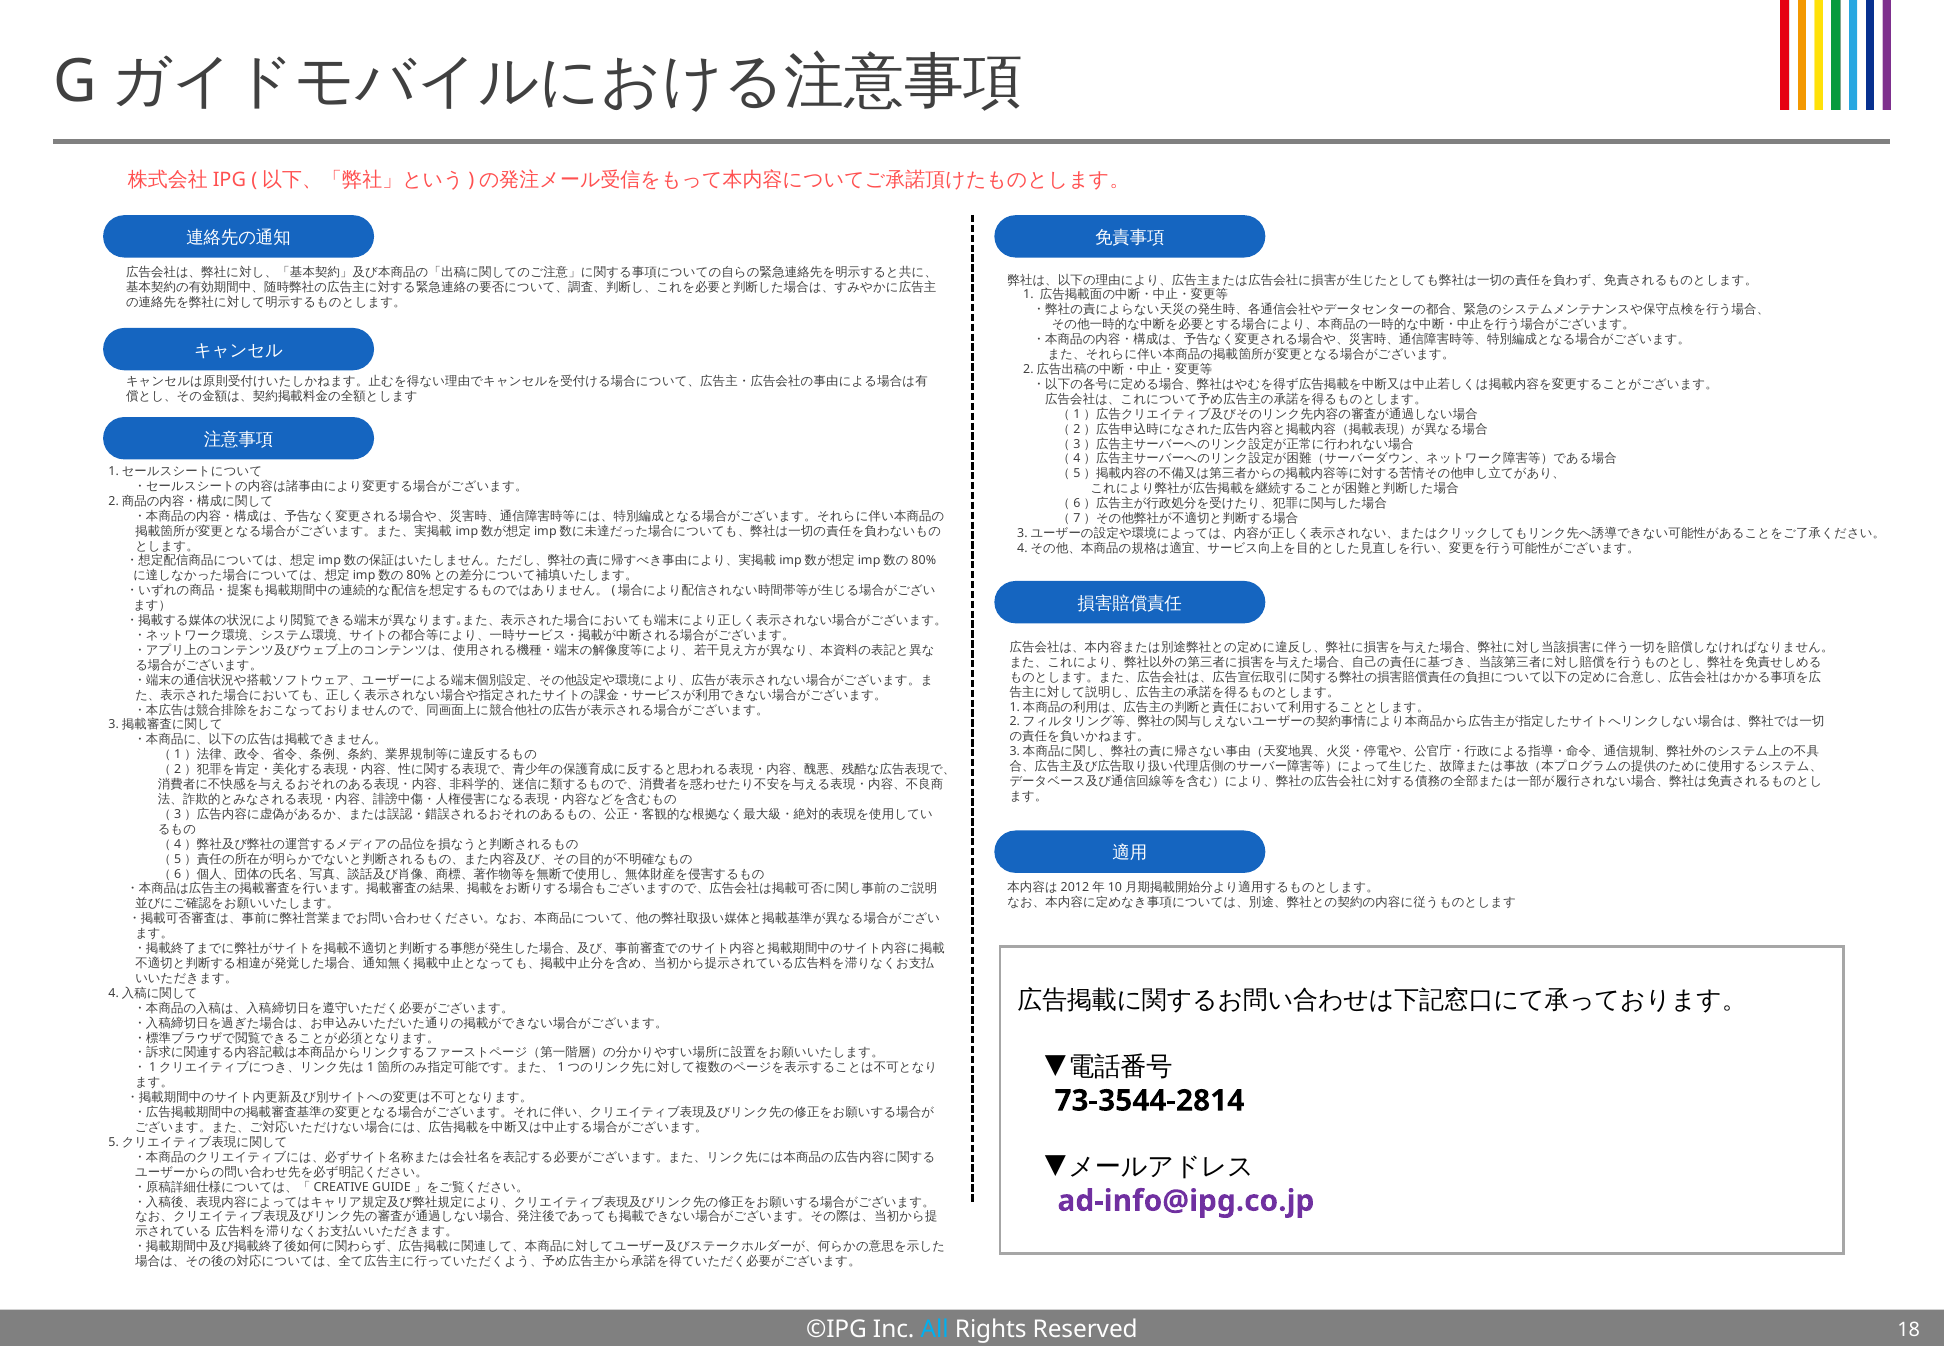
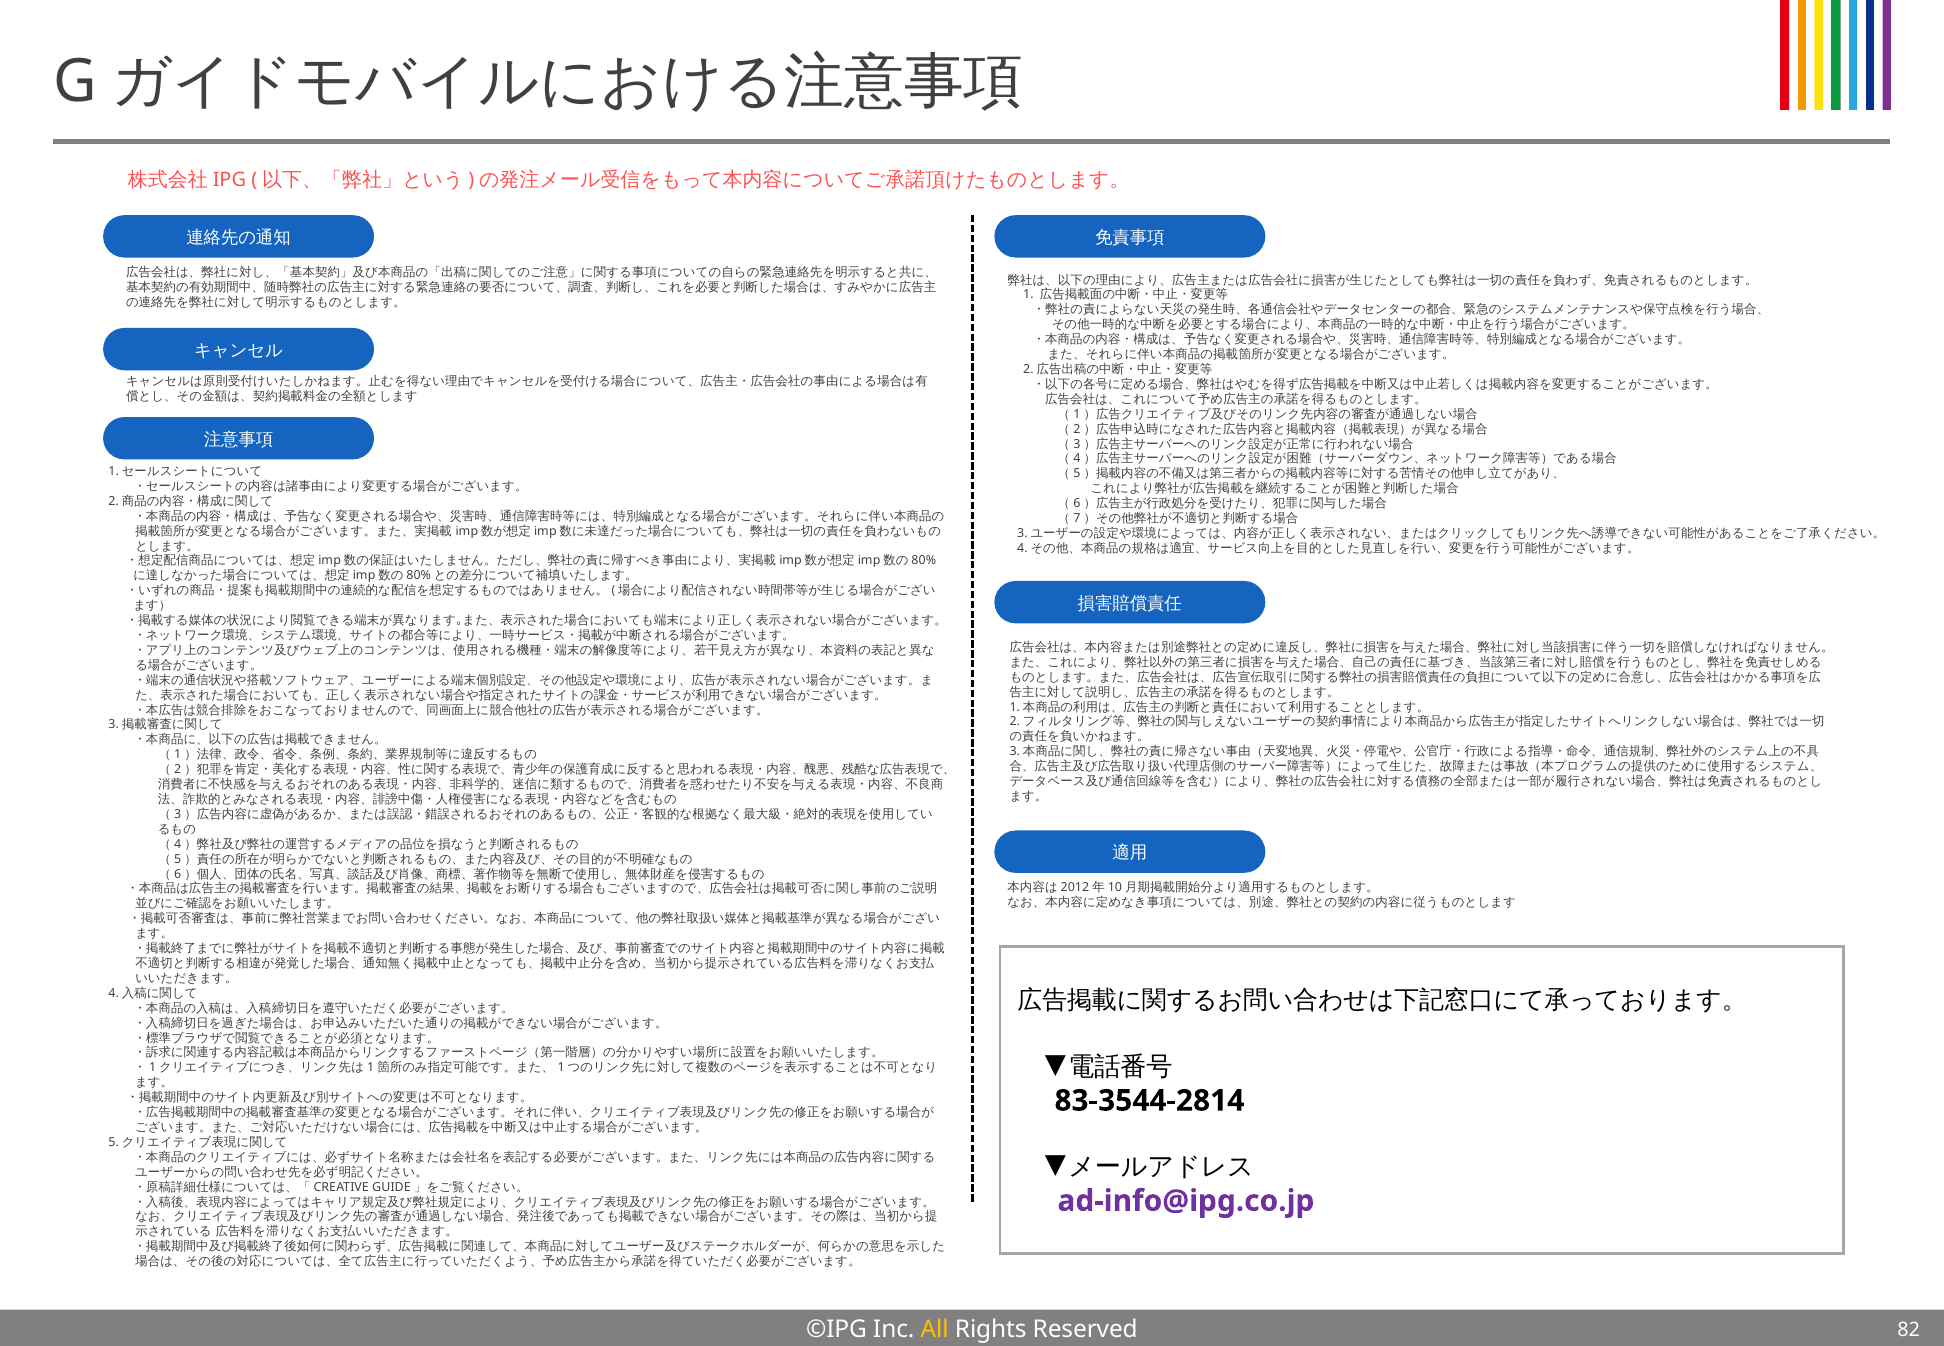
73-3544-2814: 73-3544-2814 -> 83-3544-2814 (1149, 1101)
All colour: light blue -> yellow (935, 1329)
18: 18 -> 82 (1909, 1329)
